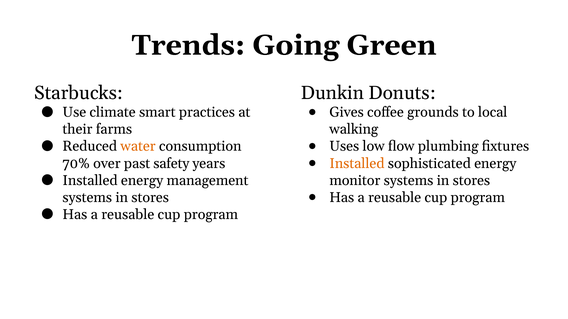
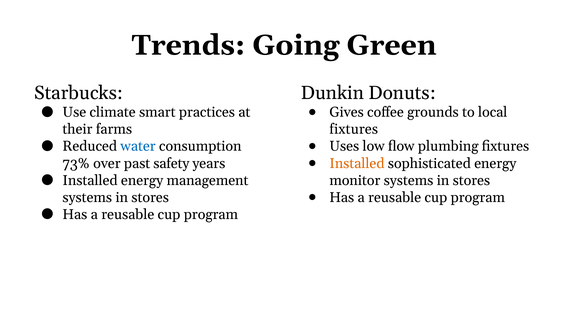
walking: walking -> fixtures (354, 130)
water colour: orange -> blue (138, 147)
70%: 70% -> 73% (76, 164)
